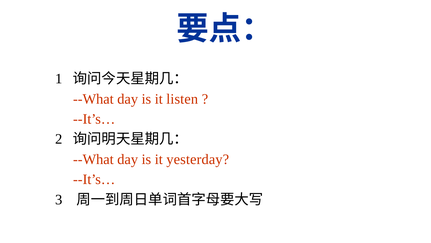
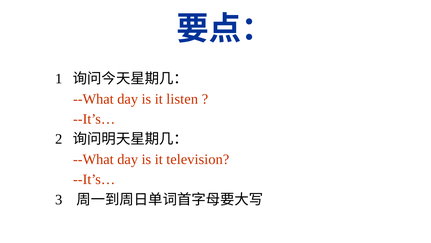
yesterday: yesterday -> television (198, 159)
